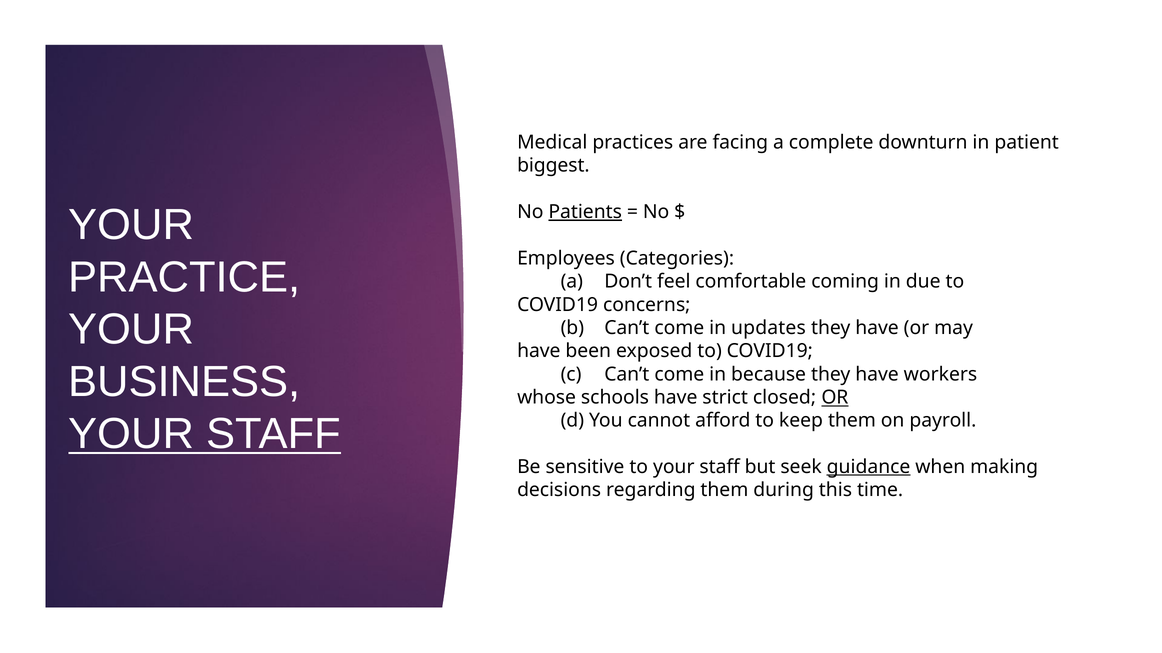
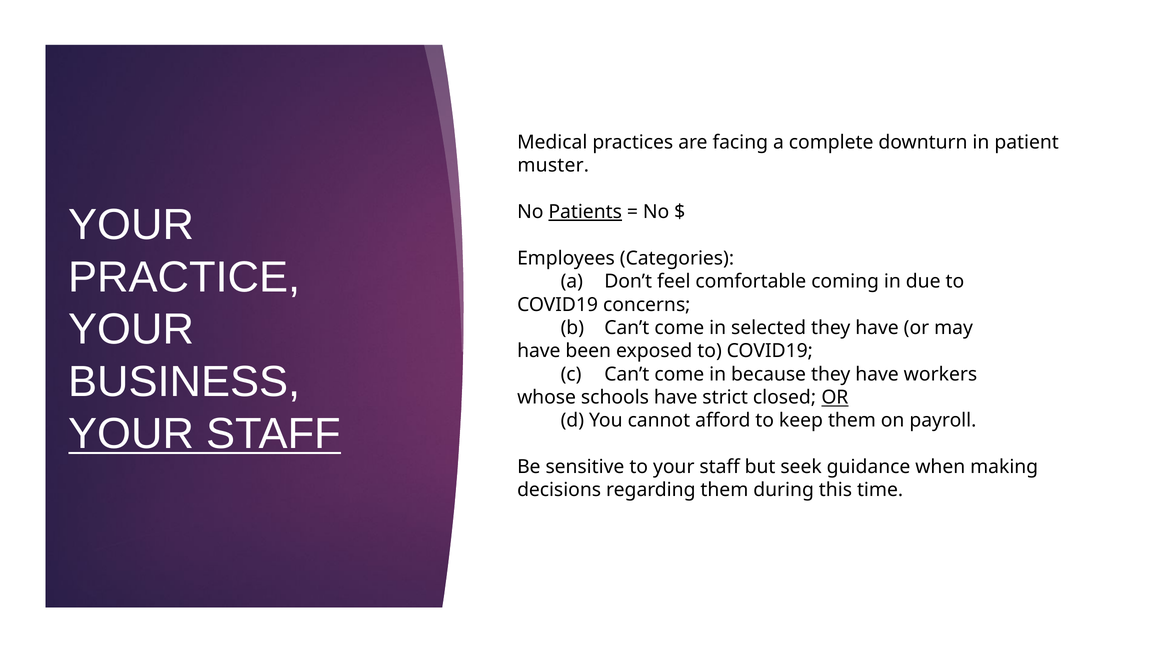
biggest: biggest -> muster (553, 166)
updates: updates -> selected (769, 328)
guidance underline: present -> none (869, 467)
